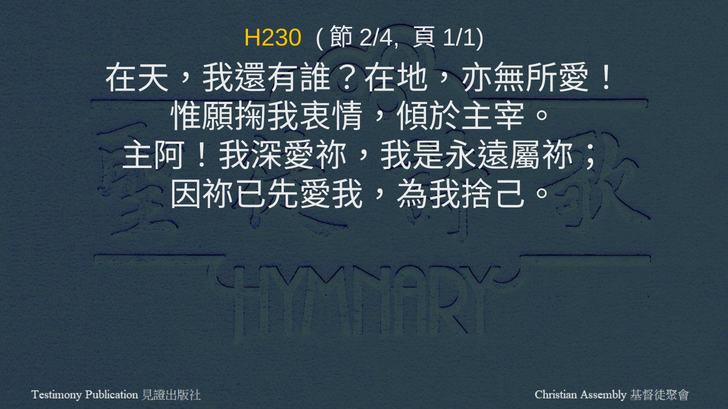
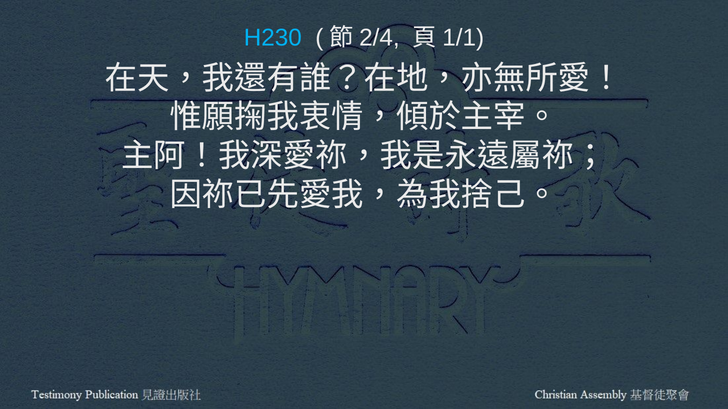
H230 colour: yellow -> light blue (273, 38)
